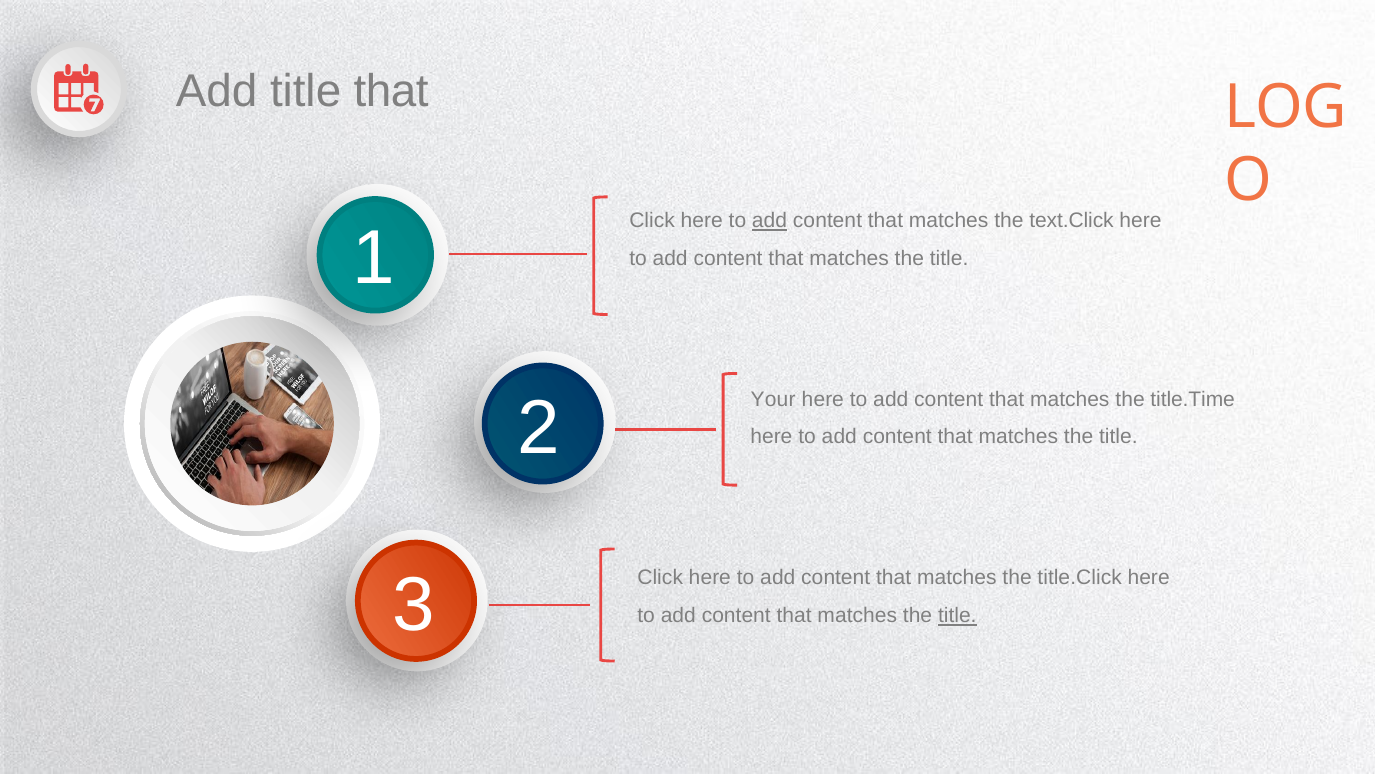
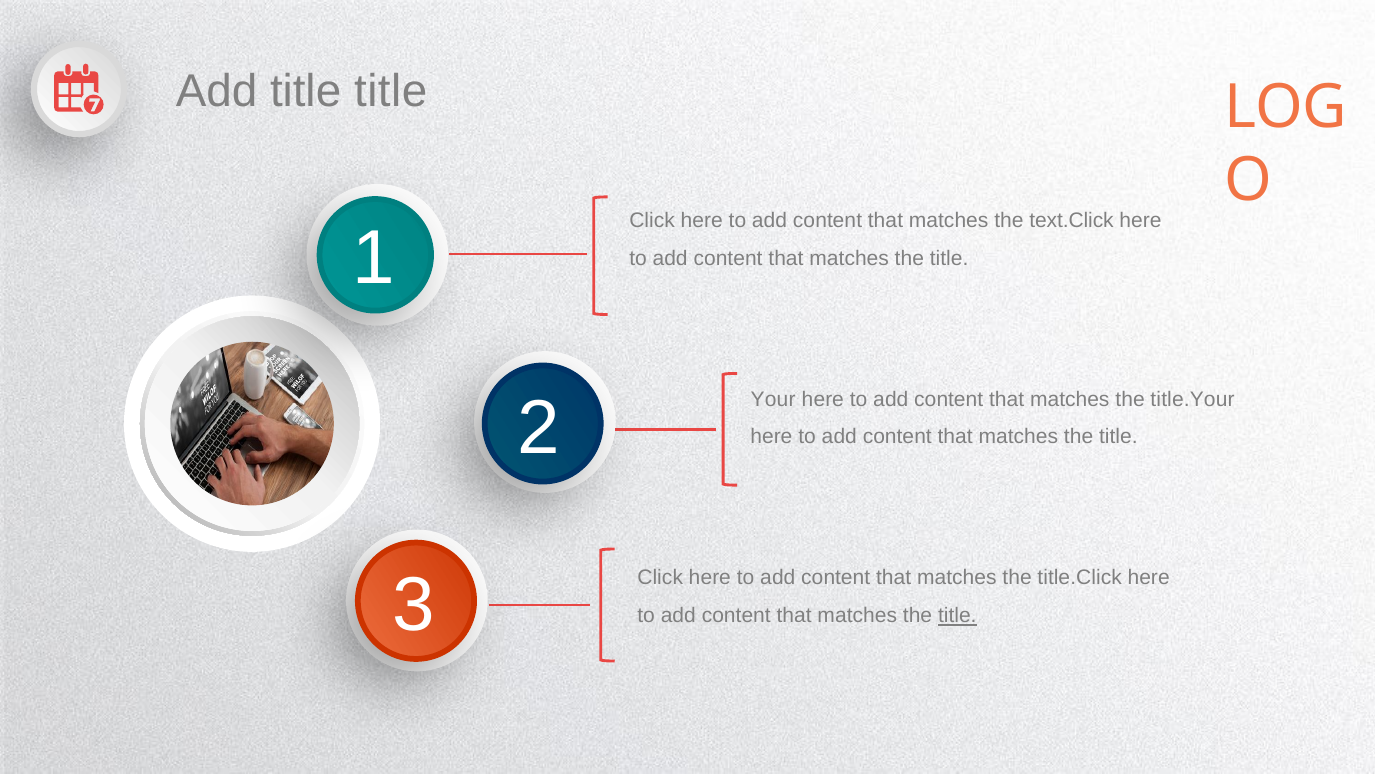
title that: that -> title (391, 92)
add underline: present -> none (770, 221)
title.Time: title.Time -> title.Your (1193, 399)
